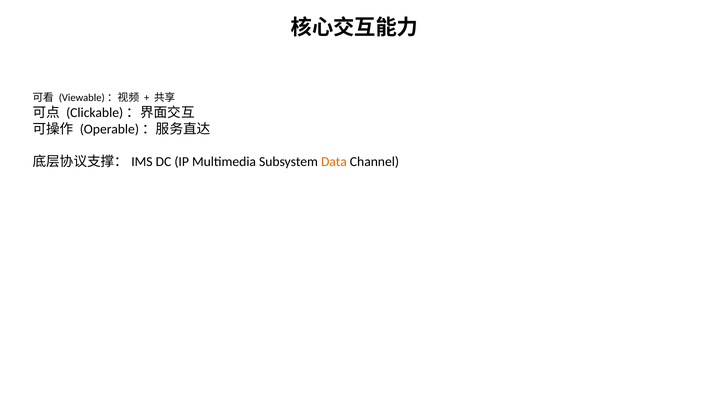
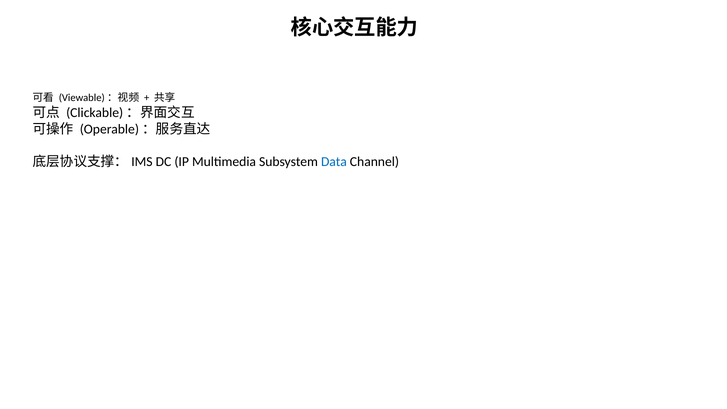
Data colour: orange -> blue (334, 162)
